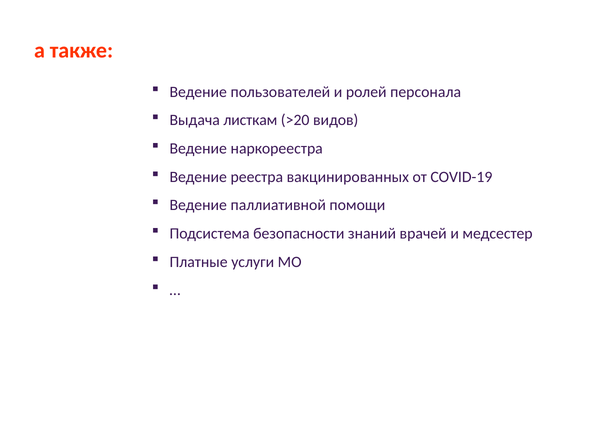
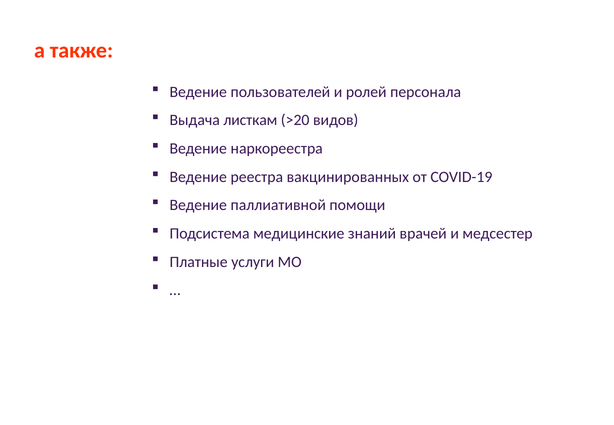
безопасности: безопасности -> медицинские (299, 234)
